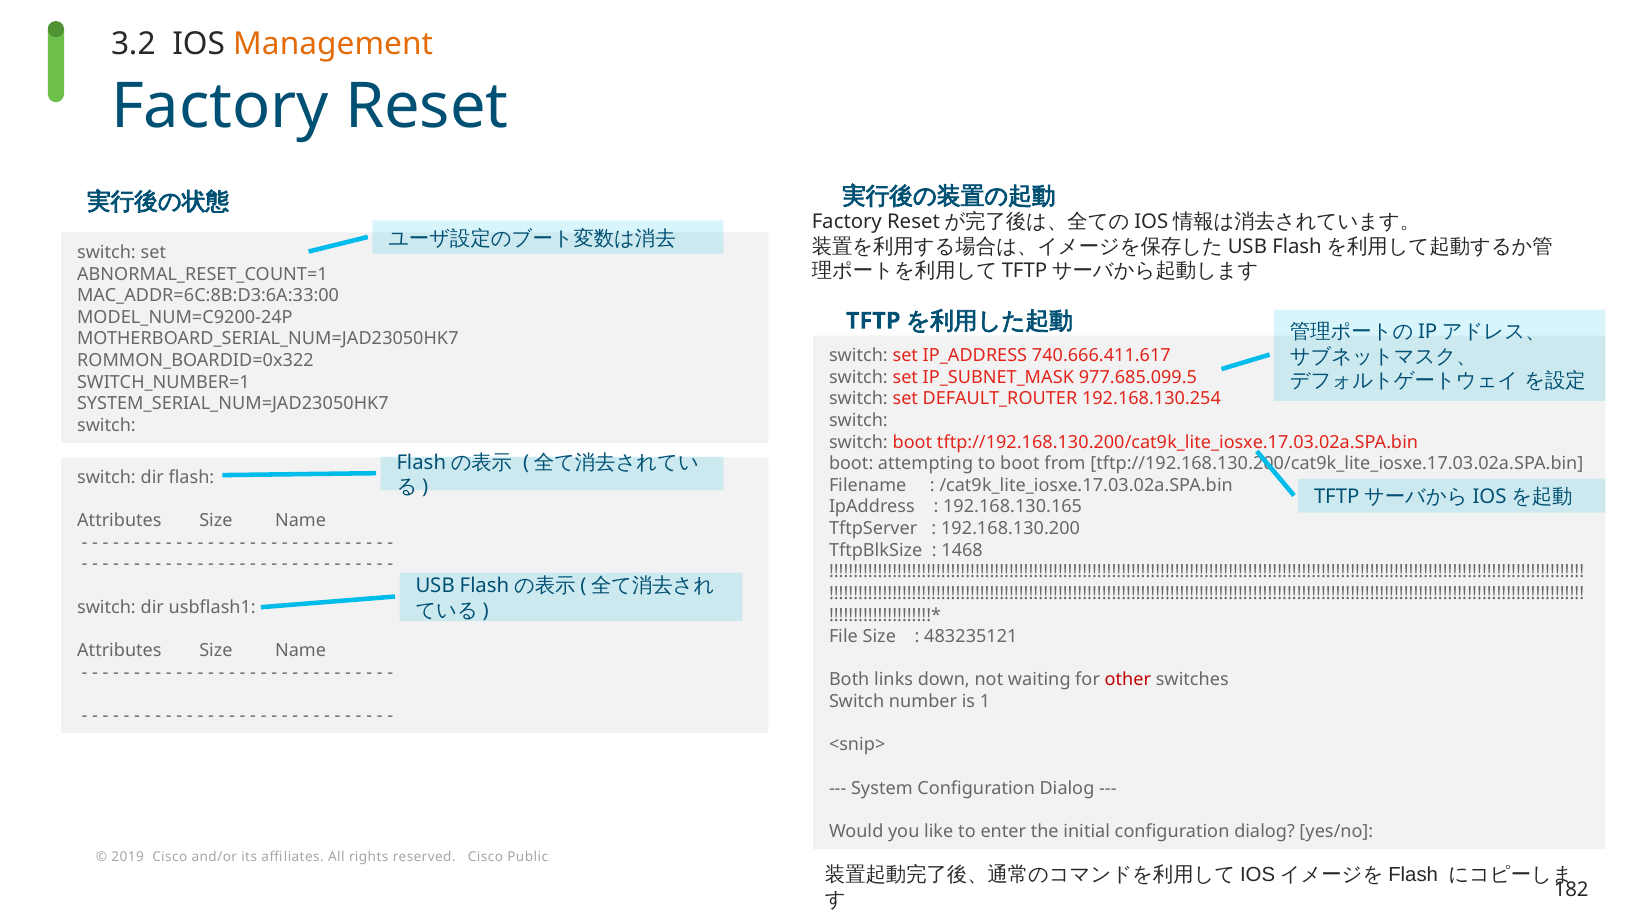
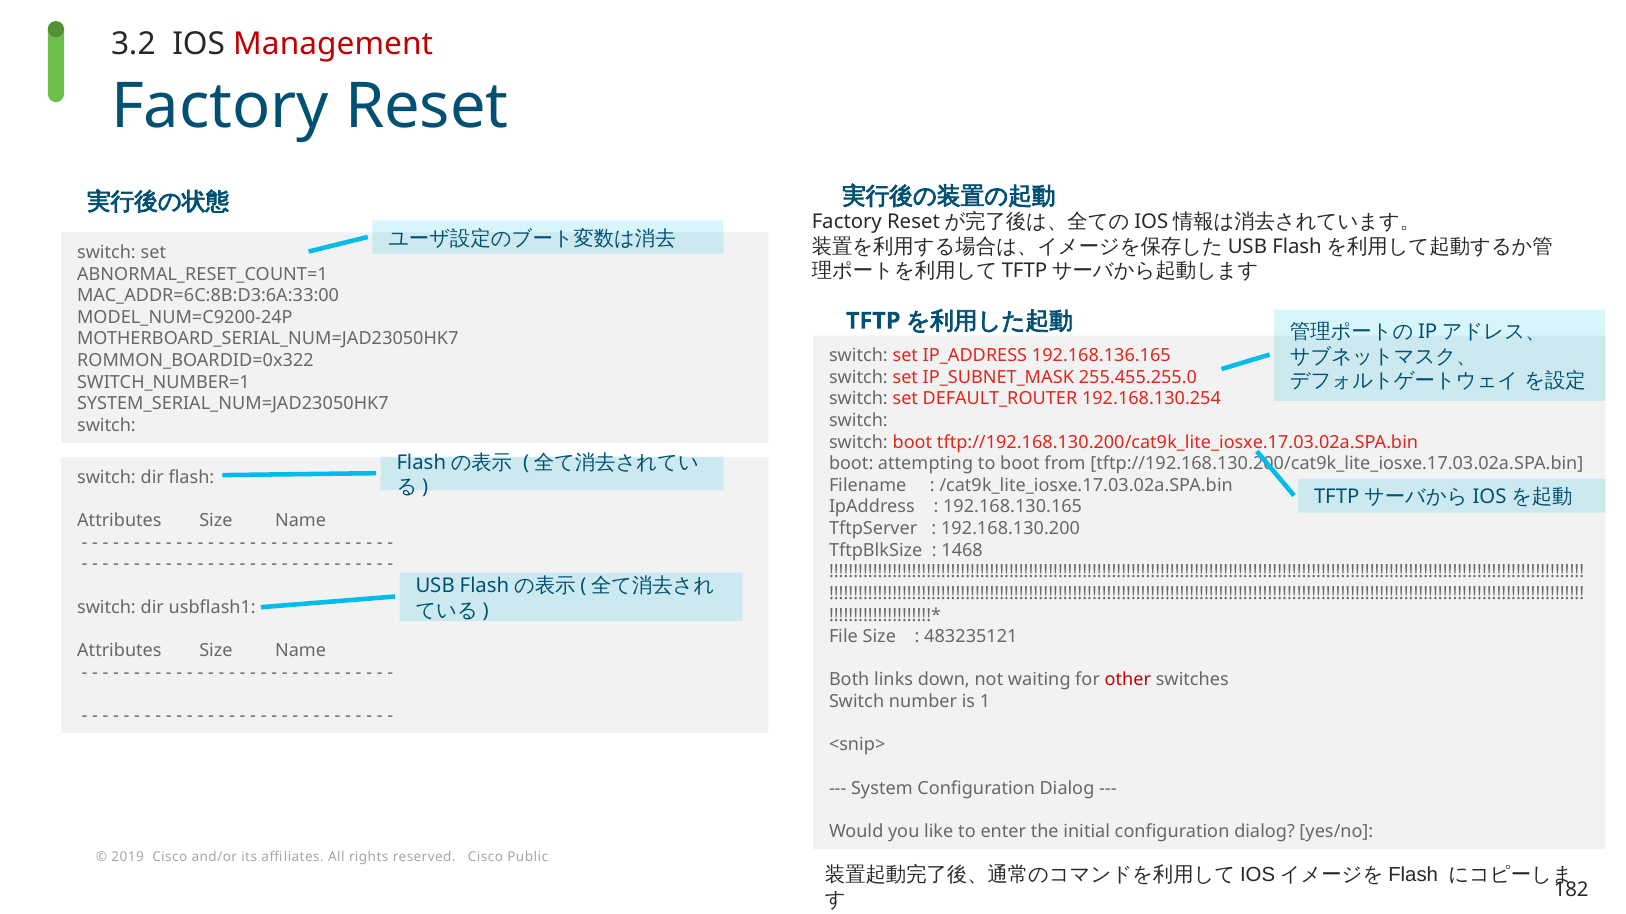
Management colour: orange -> red (333, 44)
740.666.411.617: 740.666.411.617 -> 192.168.136.165 (1101, 356)
977.685.099.5: 977.685.099.5 -> 255.455.255.0 (1138, 378)
